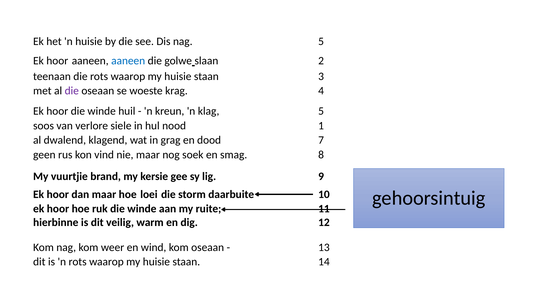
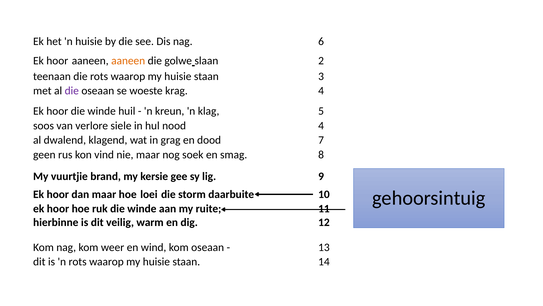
nag 5: 5 -> 6 (321, 41)
aaneen colour: blue -> orange (128, 61)
nood 1: 1 -> 4 (321, 125)
